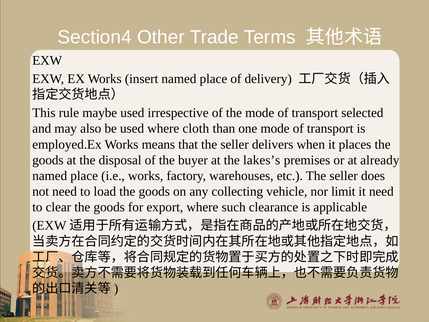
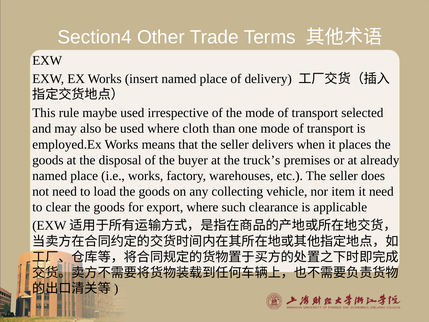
lakes’s: lakes’s -> truck’s (262, 160)
limit: limit -> item (343, 191)
